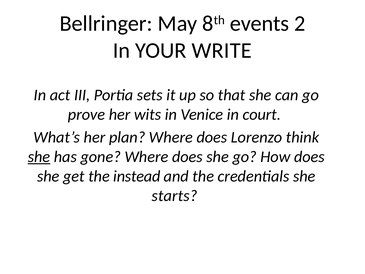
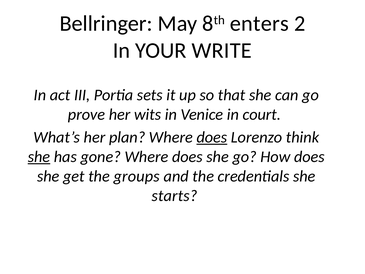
events: events -> enters (259, 24)
does underline: none -> present (212, 137)
instead: instead -> groups (137, 176)
